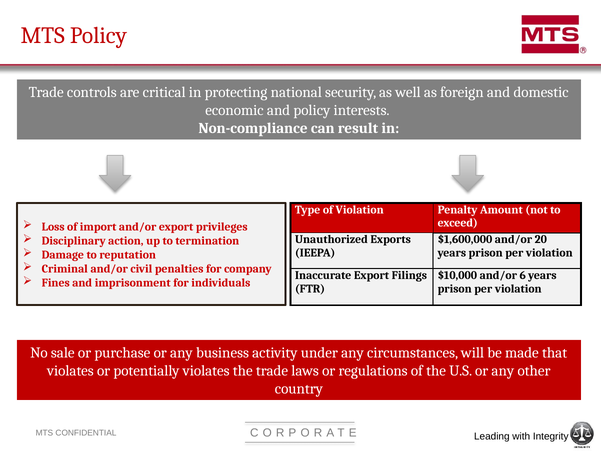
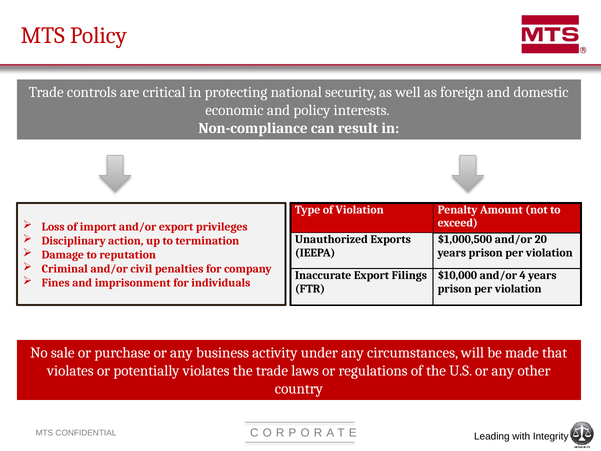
$1,600,000: $1,600,000 -> $1,000,500 (465, 239)
6: 6 -> 4 (523, 275)
